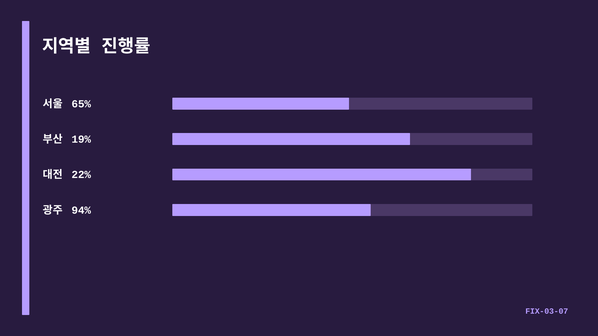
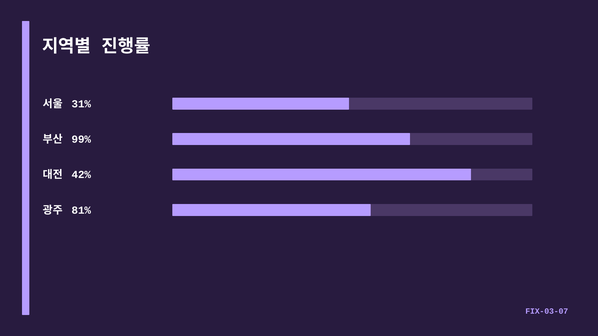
65%: 65% -> 31% (81, 104)
19%: 19% -> 99% (81, 139)
22%: 22% -> 42% (81, 175)
94%: 94% -> 81% (81, 210)
